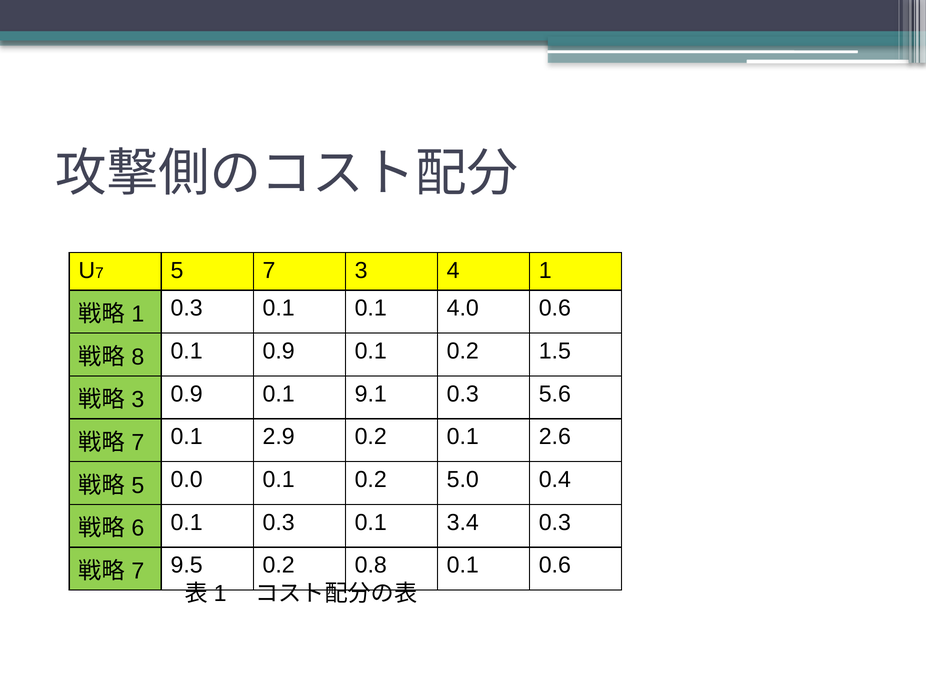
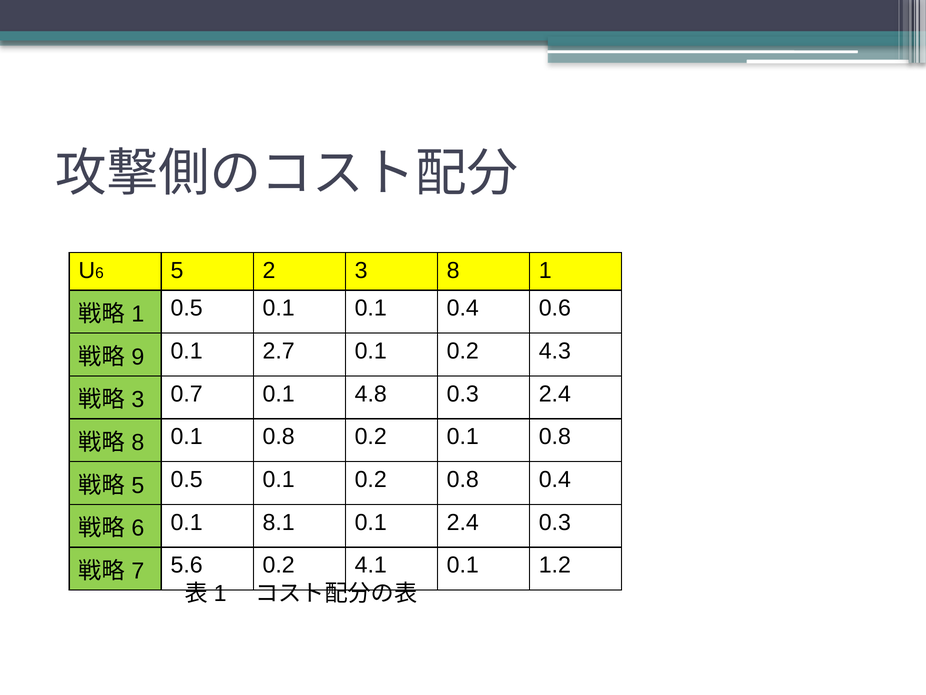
7: 7 -> 6 (99, 273)
5 7: 7 -> 2 (269, 270)
3 4: 4 -> 8 (453, 270)
1 0.3: 0.3 -> 0.5 (187, 308)
0.1 4.0: 4.0 -> 0.4 (463, 308)
8: 8 -> 9 (138, 357)
0.1 0.9: 0.9 -> 2.7 (279, 351)
1.5: 1.5 -> 4.3 (555, 351)
3 0.9: 0.9 -> 0.7 (187, 394)
9.1: 9.1 -> 4.8 (371, 394)
0.3 5.6: 5.6 -> 2.4 (555, 394)
7: 7 -> 8 (138, 442)
2.9: 2.9 -> 0.8 (279, 436)
0.2 0.1 2.6: 2.6 -> 0.8 (555, 436)
5 0.0: 0.0 -> 0.5 (187, 479)
0.2 5.0: 5.0 -> 0.8 (463, 479)
0.1 0.3: 0.3 -> 8.1 (279, 522)
0.1 3.4: 3.4 -> 2.4 (463, 522)
9.5: 9.5 -> 5.6 (187, 565)
0.8: 0.8 -> 4.1 (371, 565)
0.1 0.6: 0.6 -> 1.2 (555, 565)
